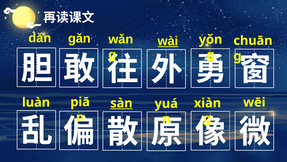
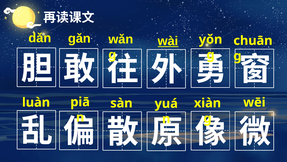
sàn underline: present -> none (121, 103)
